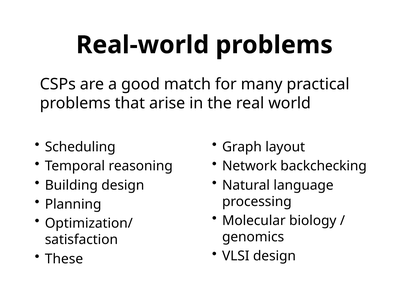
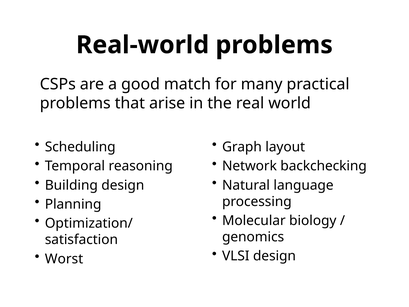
These: These -> Worst (64, 259)
